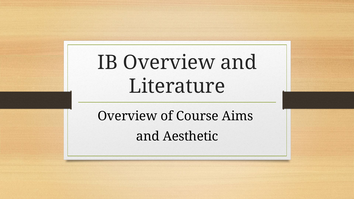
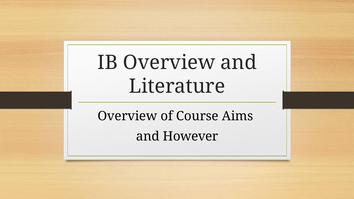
Aesthetic: Aesthetic -> However (191, 137)
